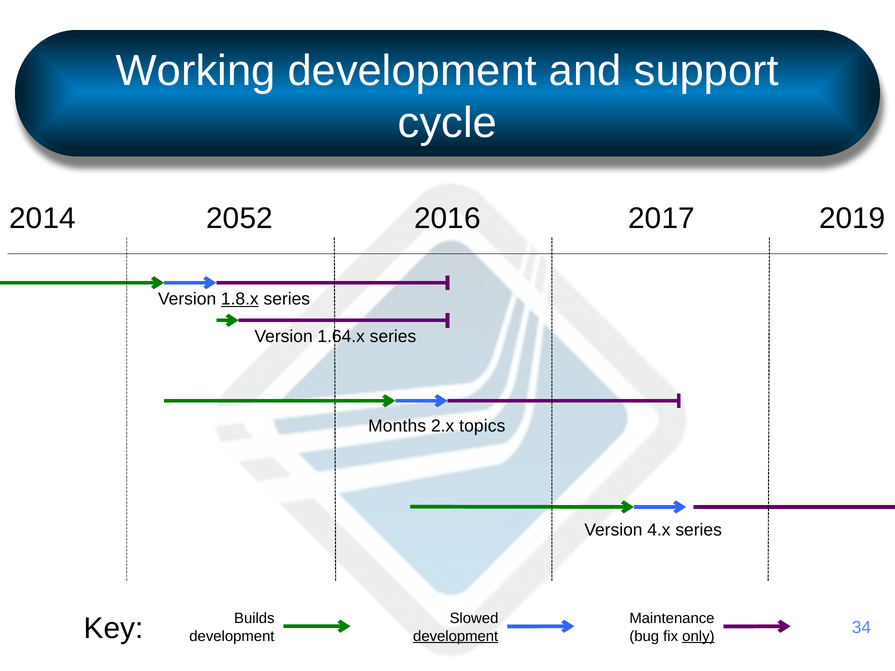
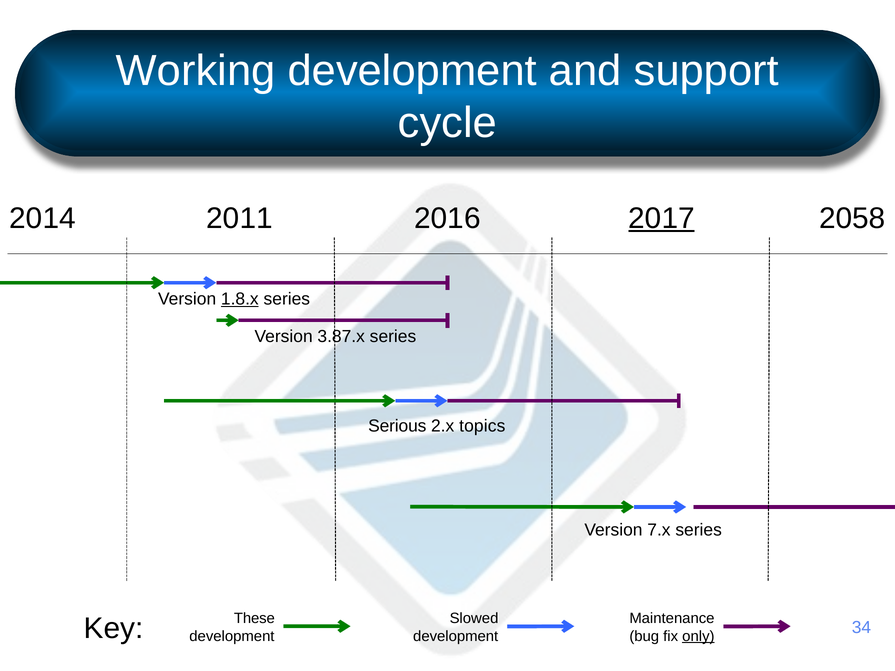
2052: 2052 -> 2011 (240, 218)
2017 underline: none -> present (662, 218)
2019: 2019 -> 2058 (852, 218)
1.64.x: 1.64.x -> 3.87.x (341, 336)
Months: Months -> Serious (397, 426)
4.x: 4.x -> 7.x (659, 530)
Builds: Builds -> These (254, 618)
development underline: present -> none (456, 636)
